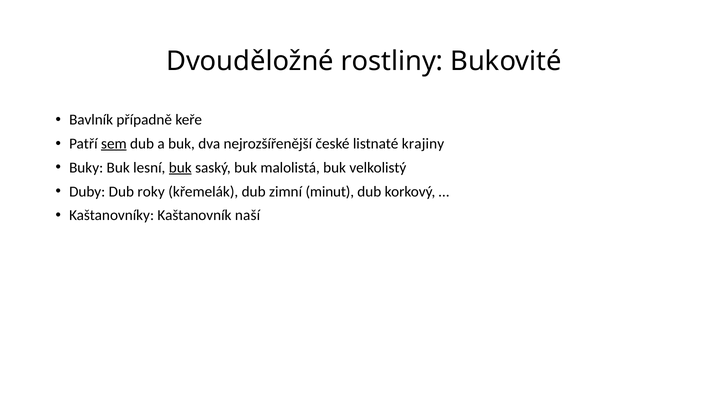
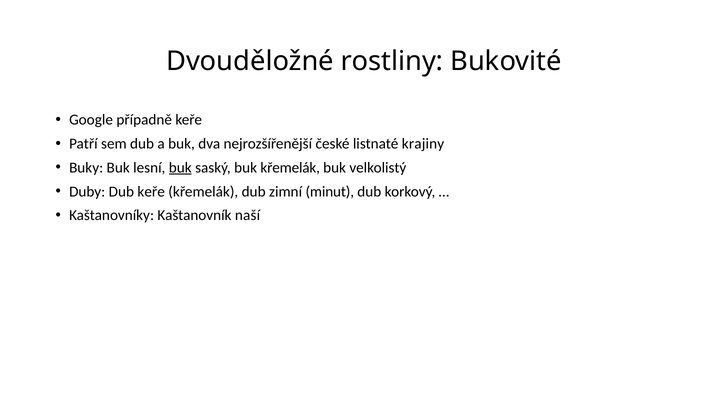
Bavlník: Bavlník -> Google (91, 120)
sem underline: present -> none (114, 144)
buk malolistá: malolistá -> křemelák (290, 168)
Dub roky: roky -> keře (151, 192)
